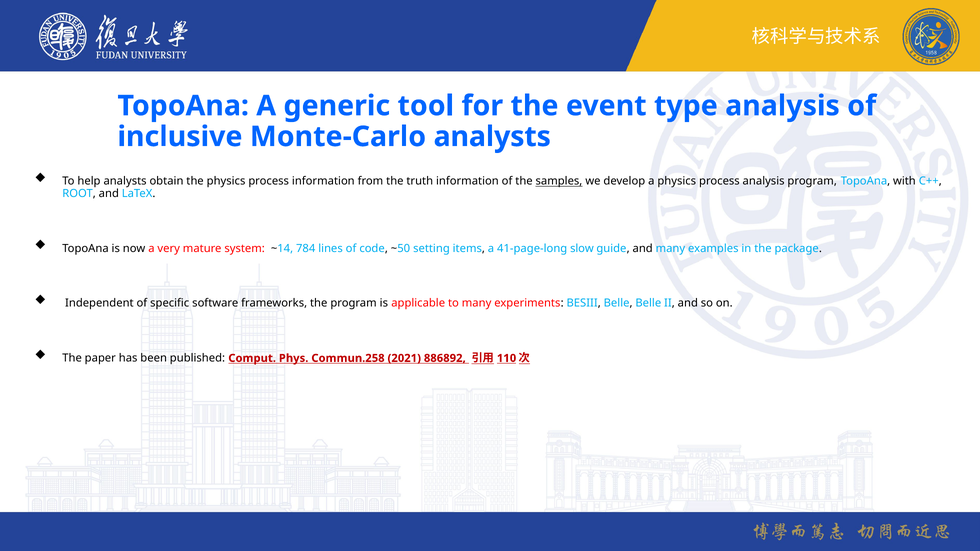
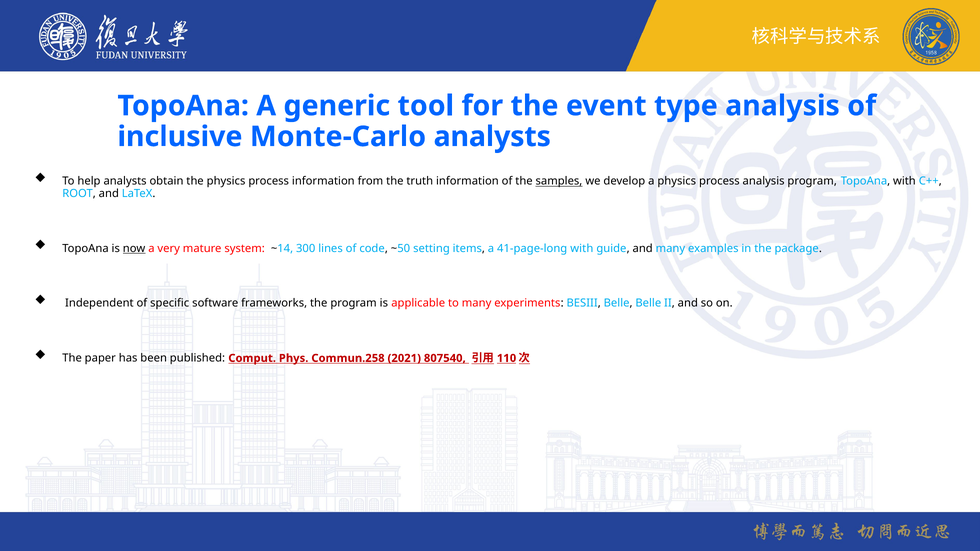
now underline: none -> present (134, 248)
784: 784 -> 300 (306, 248)
41-page-long slow: slow -> with (582, 248)
886892: 886892 -> 807540 (445, 358)
